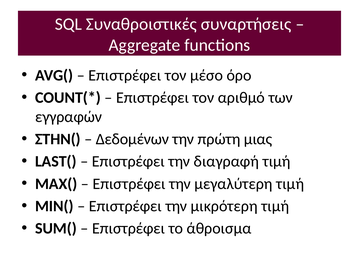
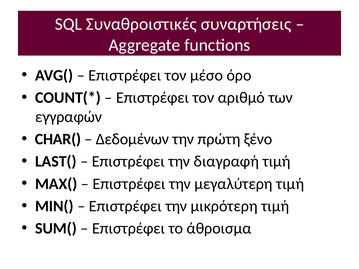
ΣΤΗΝ(: ΣΤΗΝ( -> CHAR( (58, 139)
μιας: μιας -> ξένο (258, 139)
